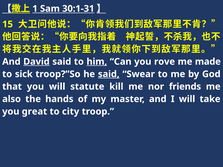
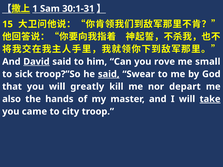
him underline: present -> none (97, 62)
made: made -> small (208, 62)
statute: statute -> greatly (87, 87)
friends: friends -> depart (185, 87)
take underline: none -> present (210, 99)
great: great -> came (34, 112)
